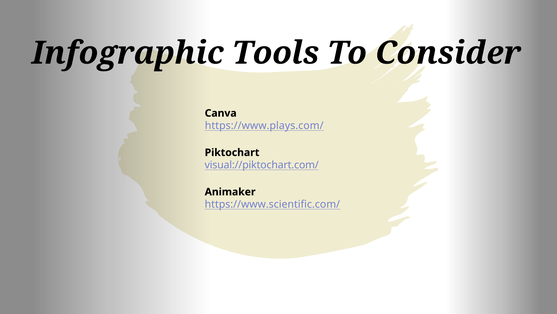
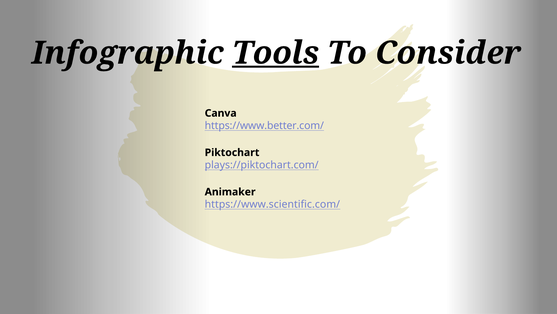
Tools underline: none -> present (276, 53)
https://www.plays.com/: https://www.plays.com/ -> https://www.better.com/ (264, 125)
visual://piktochart.com/: visual://piktochart.com/ -> plays://piktochart.com/ (262, 165)
